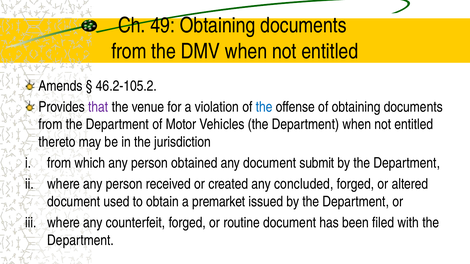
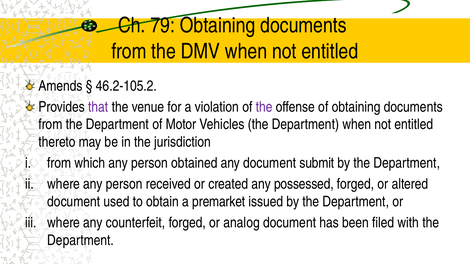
49: 49 -> 79 (163, 26)
the colour: blue -> purple (264, 107)
concluded: concluded -> possessed (304, 184)
routine: routine -> analog (242, 223)
